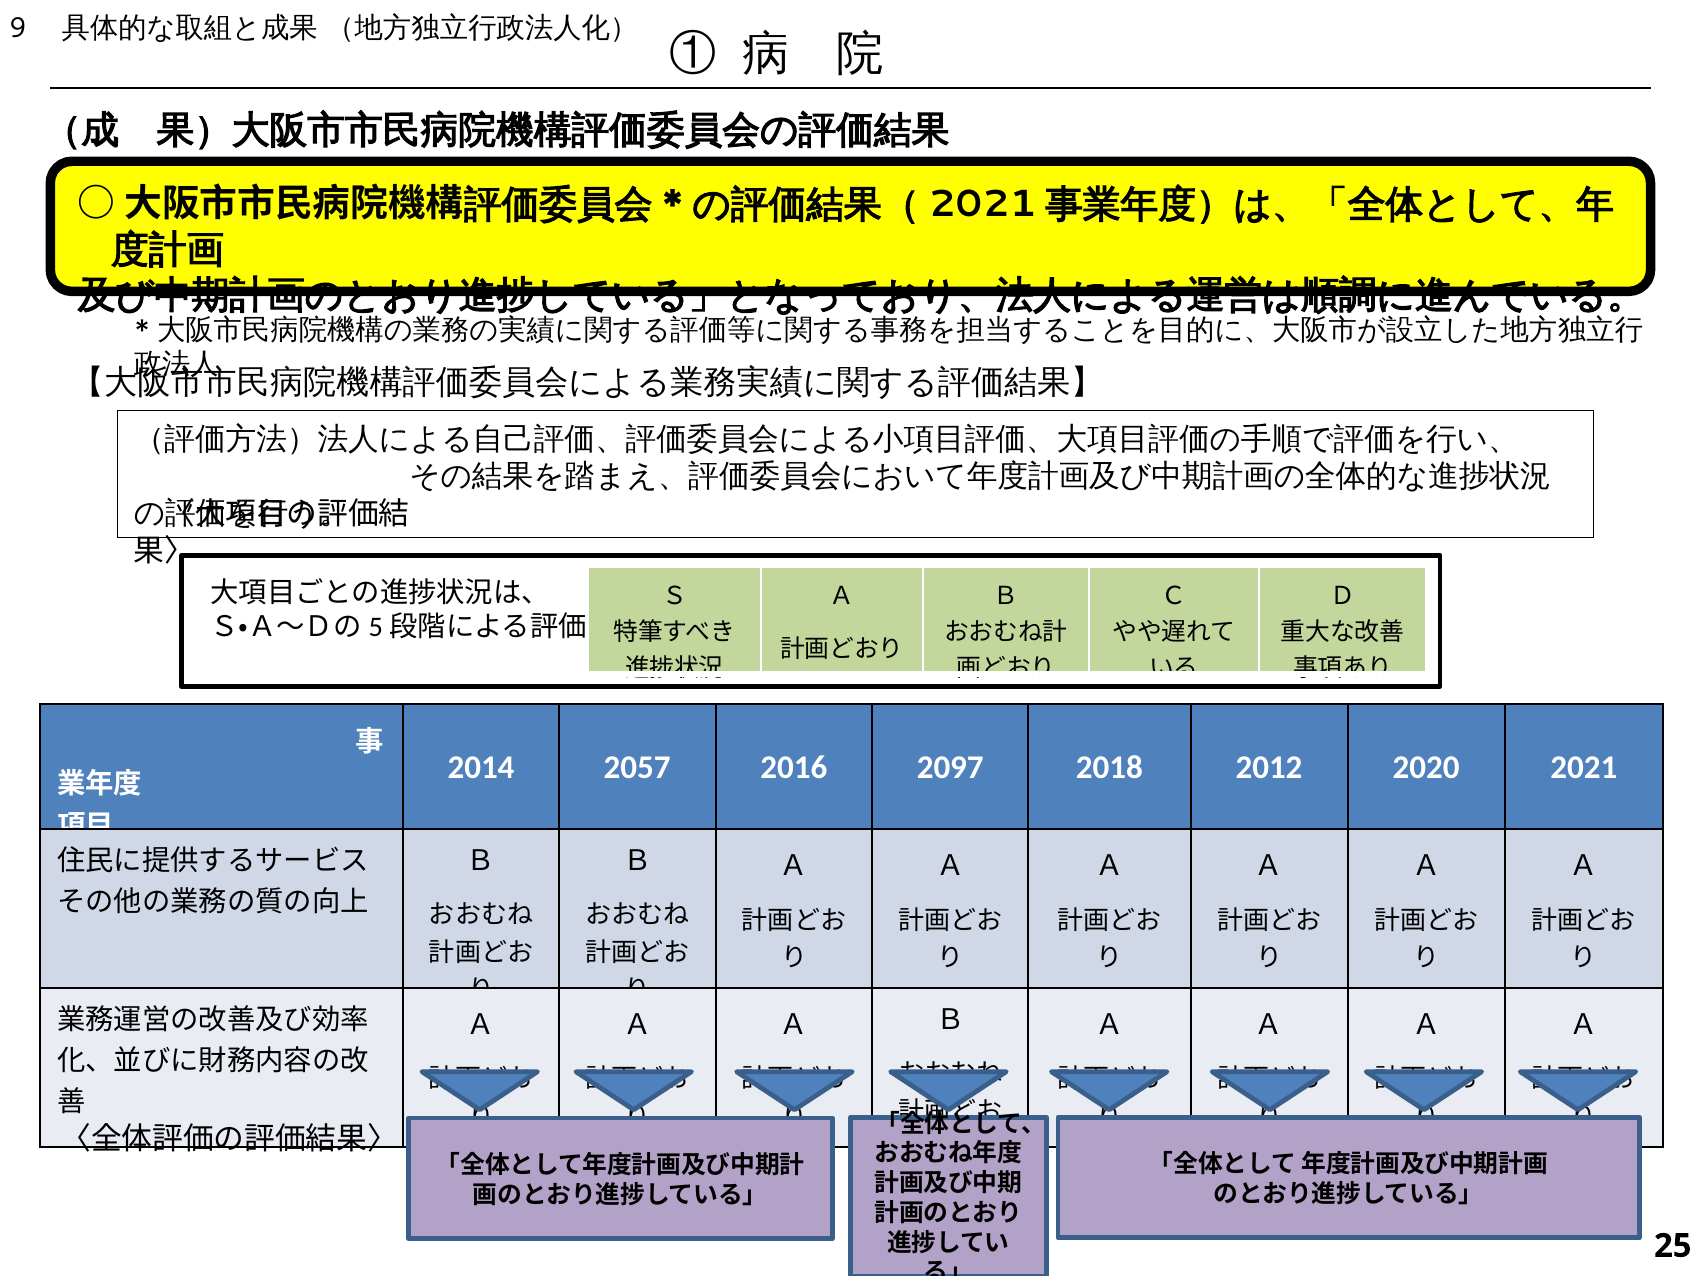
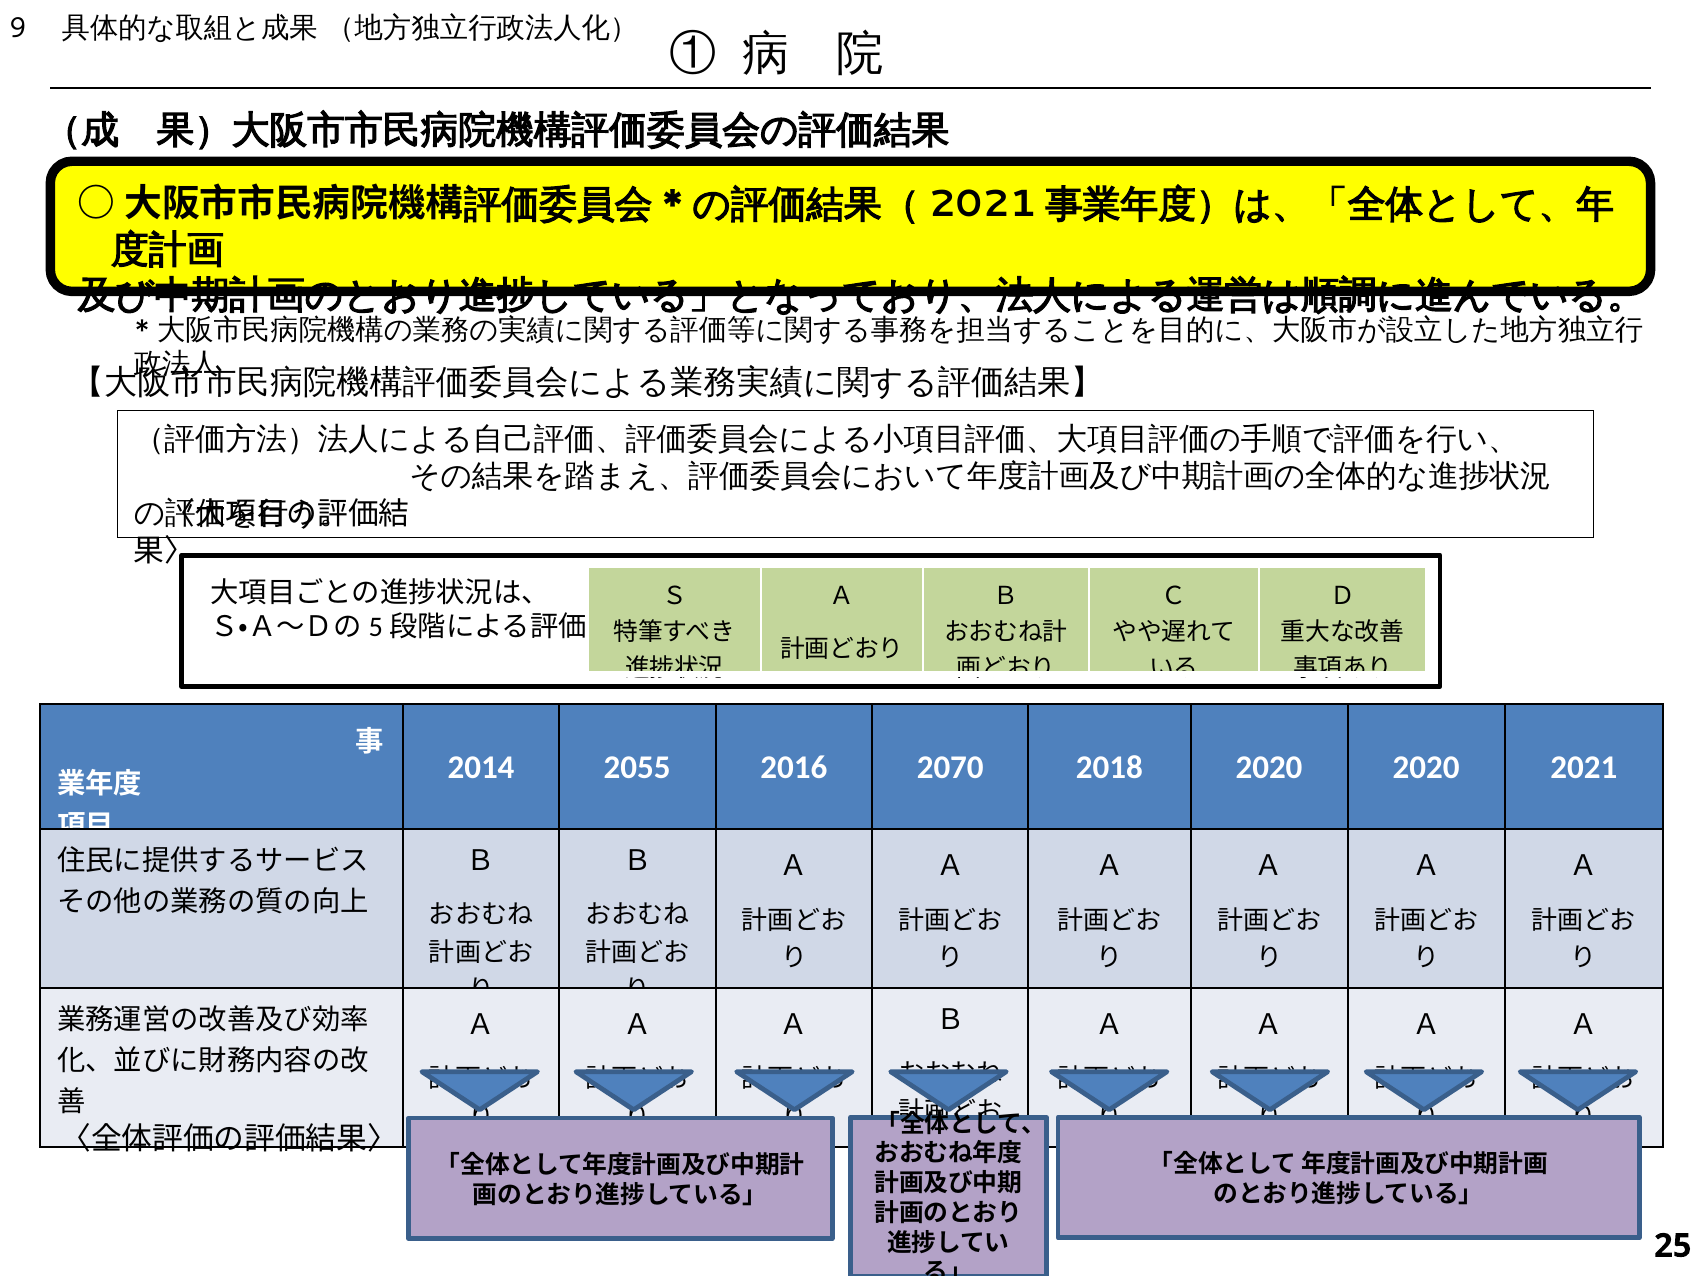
2057: 2057 -> 2055 (637, 767)
2097: 2097 -> 2070 (950, 767)
2018 2012: 2012 -> 2020 (1269, 767)
